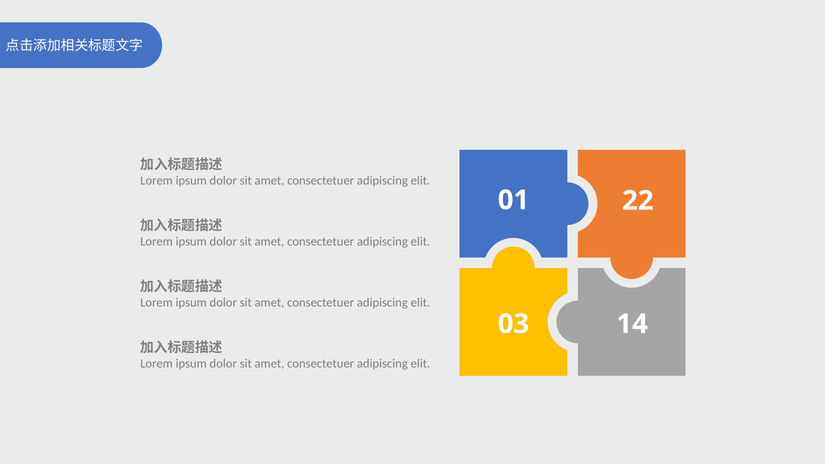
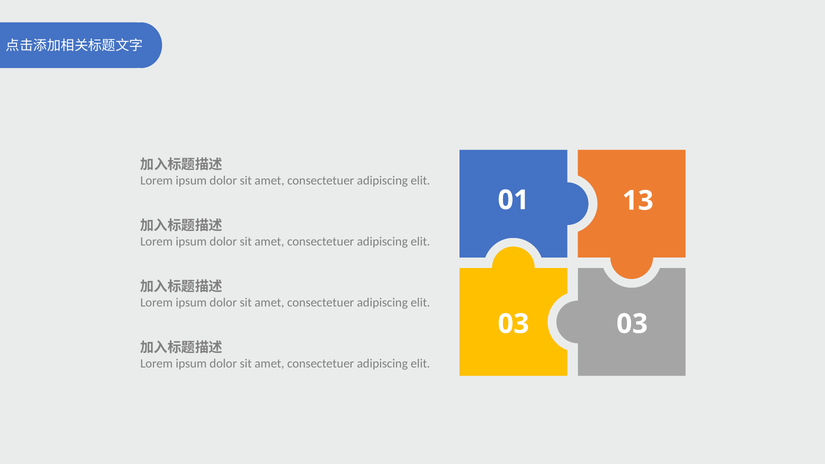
22: 22 -> 13 (638, 201)
03 14: 14 -> 03 (632, 324)
